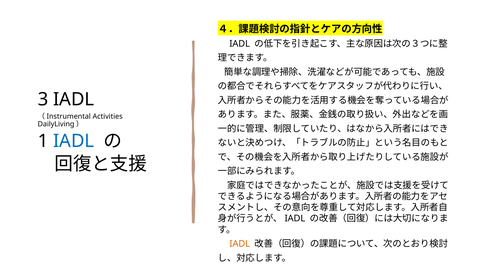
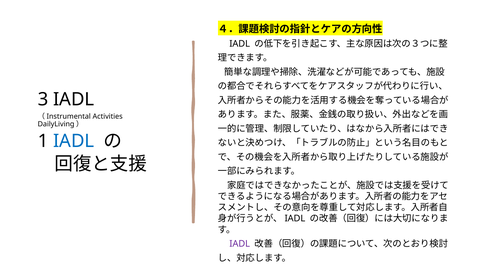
IADL colour: orange -> purple (240, 244)
